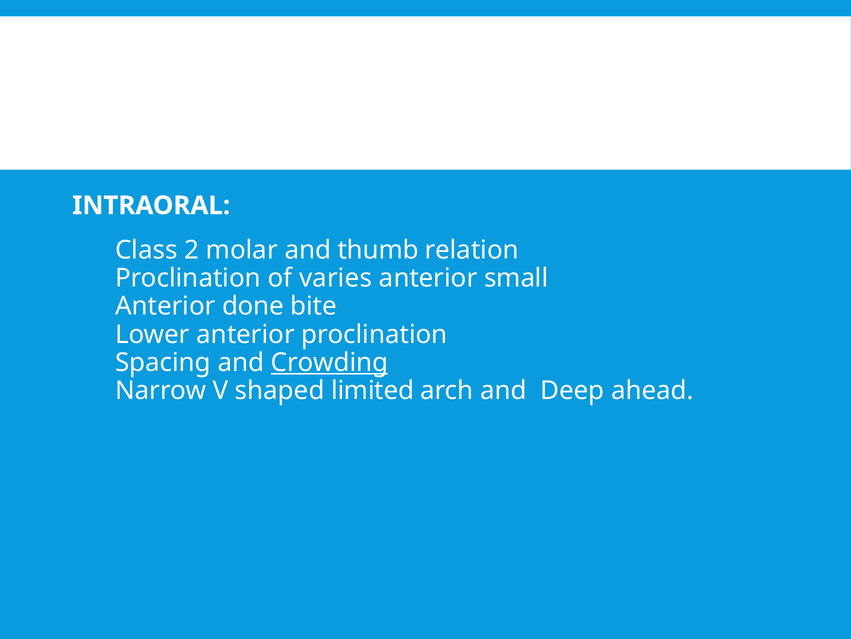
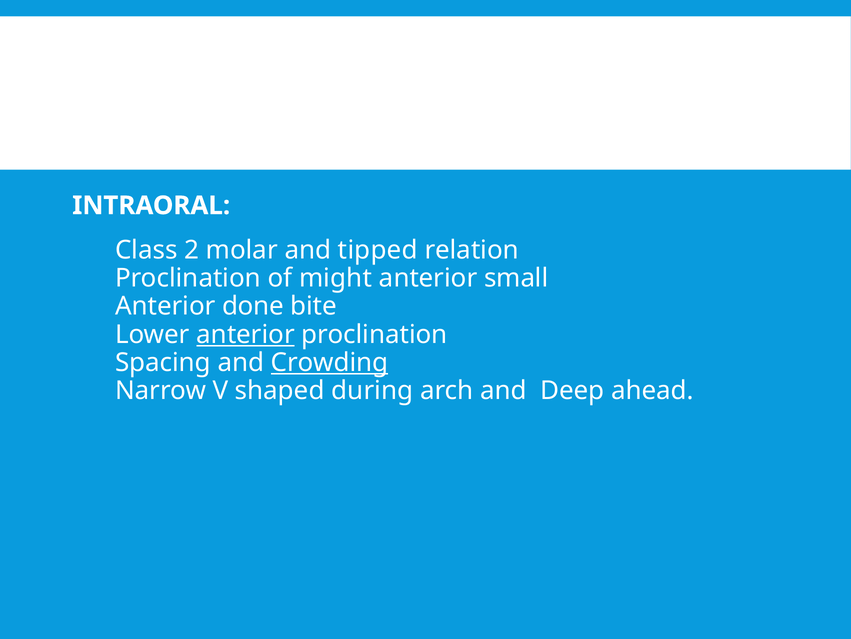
thumb: thumb -> tipped (378, 250)
varies: varies -> might (336, 278)
anterior underline: none -> present (246, 334)
limited: limited -> during (372, 390)
